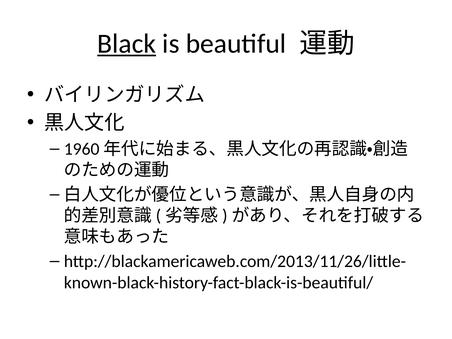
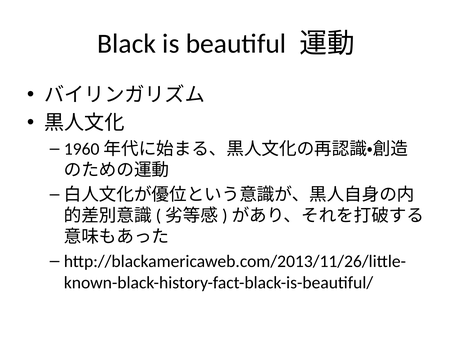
Black underline: present -> none (127, 44)
